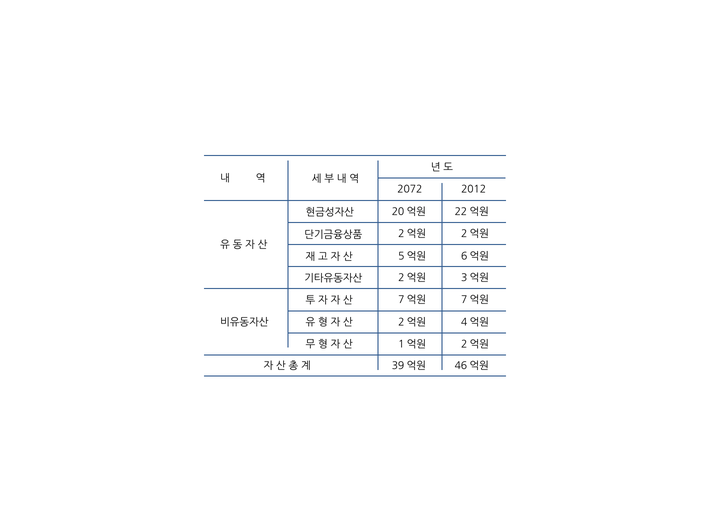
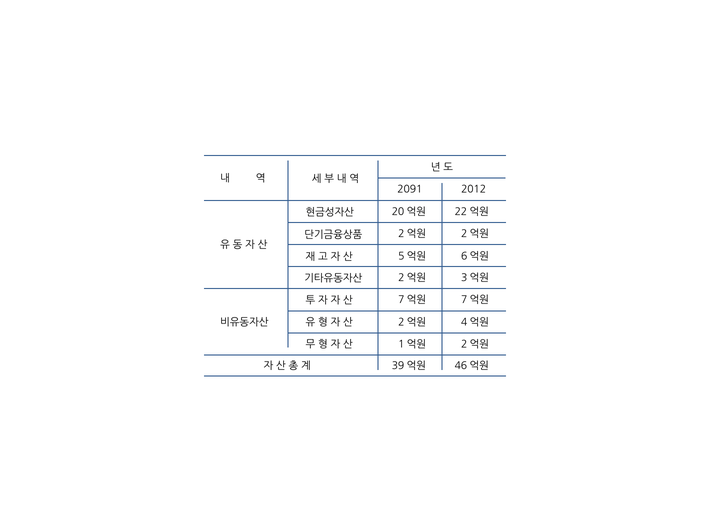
2072: 2072 -> 2091 (410, 190)
